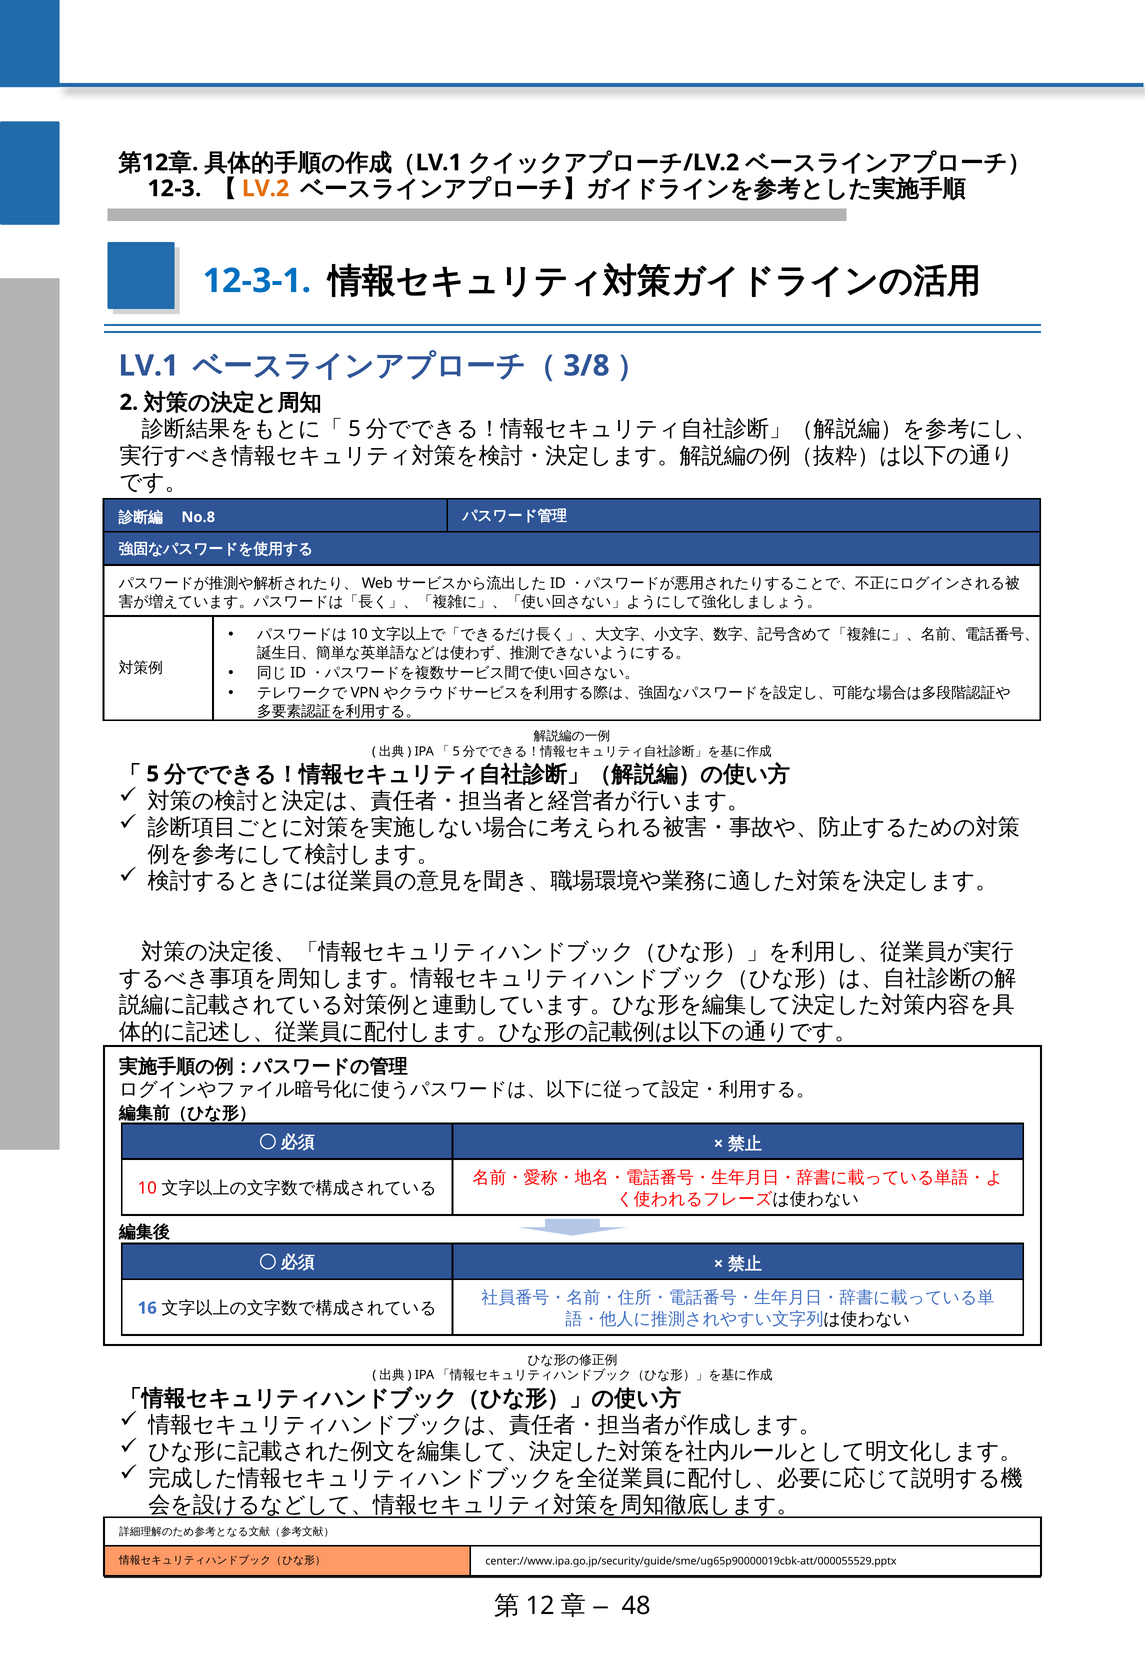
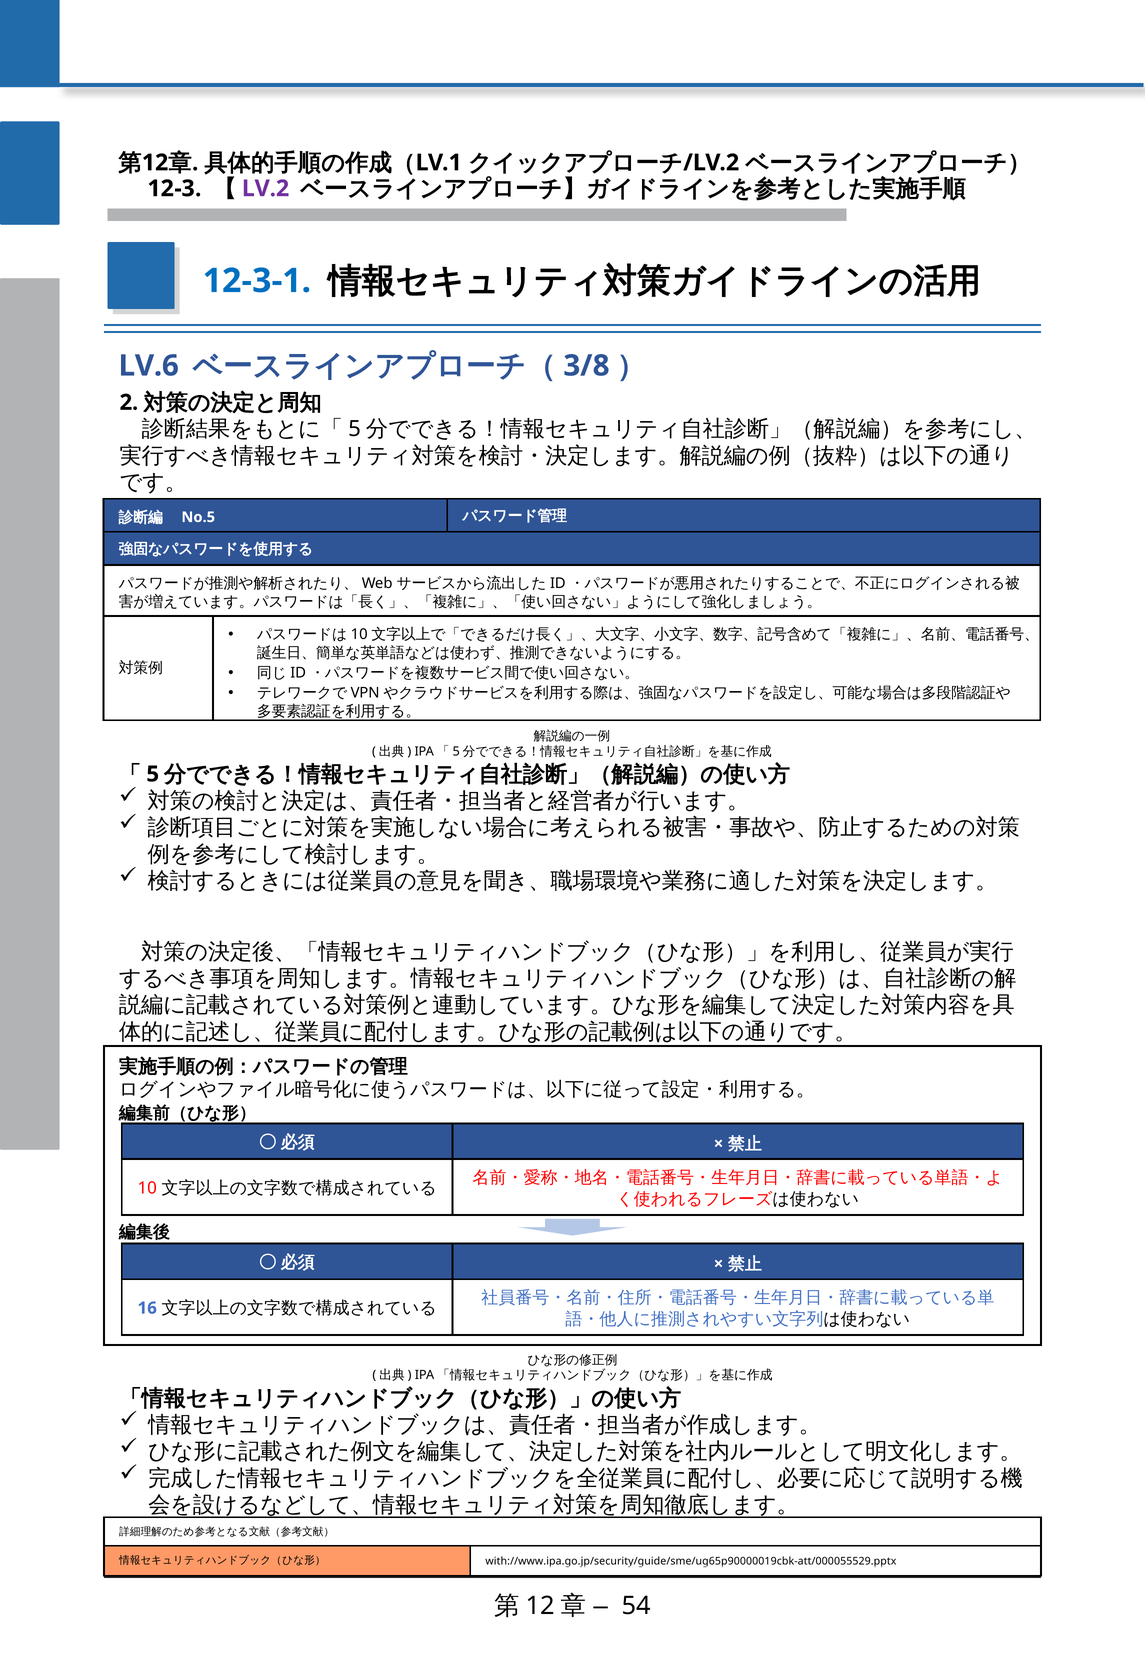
LV.2 colour: orange -> purple (266, 188)
LV.1: LV.1 -> LV.6 (149, 366)
No.8: No.8 -> No.5 (198, 517)
center://www.ipa.go.jp/security/guide/sme/ug65p90000019cbk-att/000055529.pptx: center://www.ipa.go.jp/security/guide/sme/ug65p90000019cbk-att/000055529.pptx -> with://www.ipa.go.jp/security/guide/sme/ug65p90000019cbk-att/000055529.pptx (691, 1561)
48: 48 -> 54 (636, 1606)
